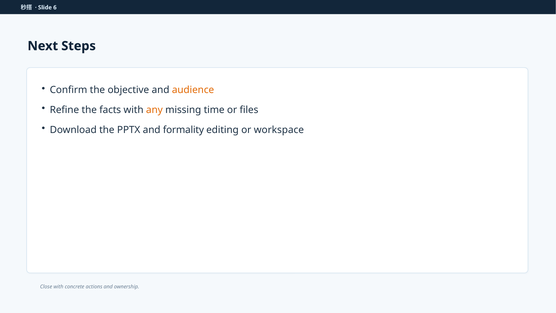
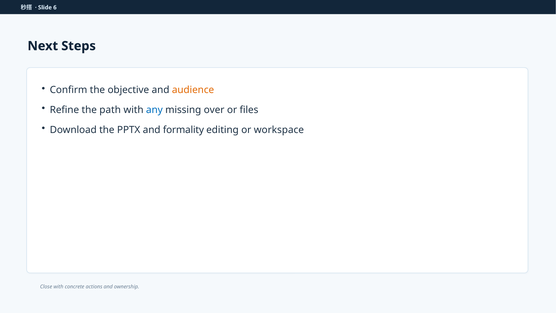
facts: facts -> path (110, 110)
any colour: orange -> blue (154, 110)
time: time -> over (214, 110)
